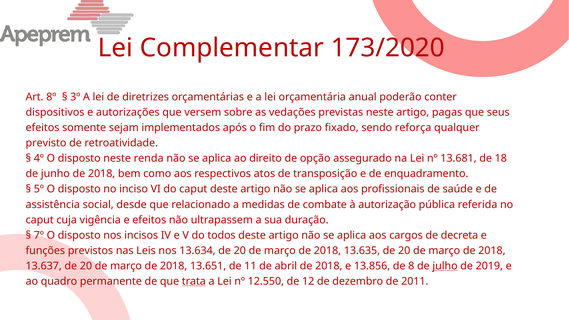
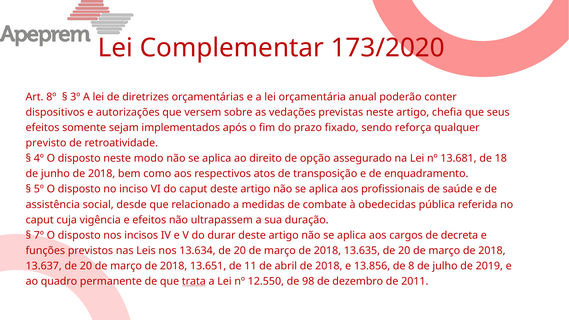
pagas: pagas -> chefia (447, 112)
renda: renda -> modo (149, 158)
autorização: autorização -> obedecidas (387, 205)
todos: todos -> durar (221, 235)
julho underline: present -> none (445, 266)
12: 12 -> 98 (308, 281)
